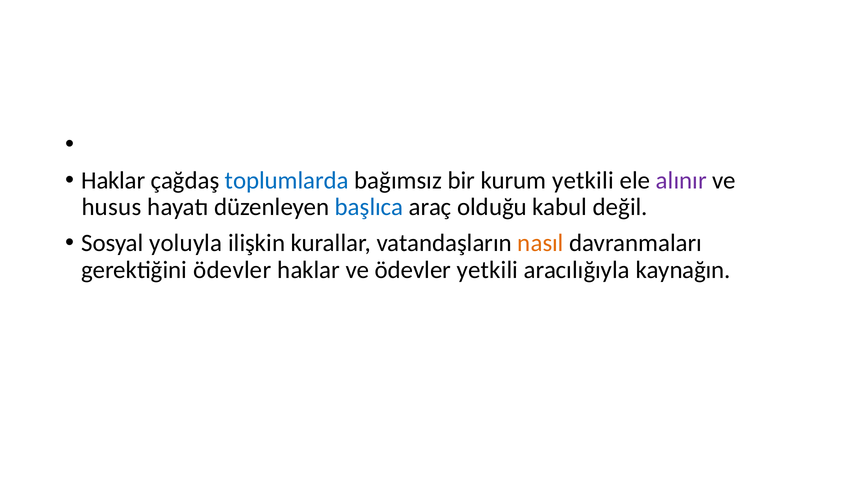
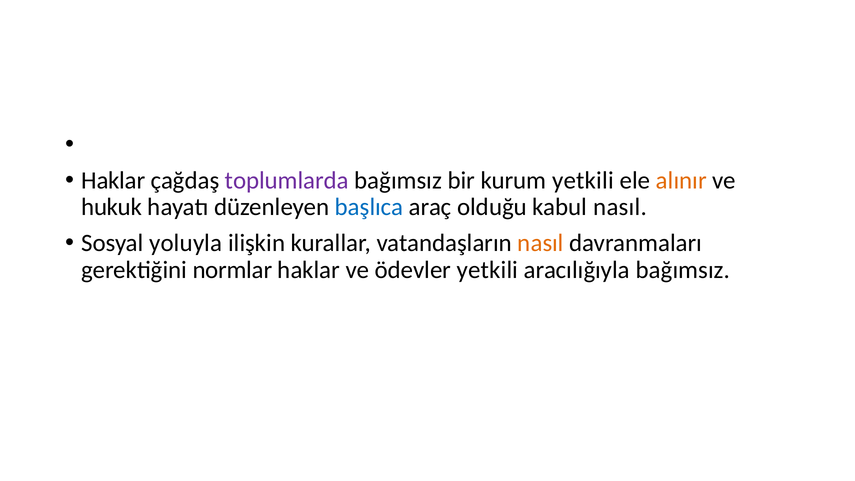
toplumlarda colour: blue -> purple (287, 180)
alınır colour: purple -> orange (681, 180)
husus: husus -> hukuk (112, 207)
kabul değil: değil -> nasıl (620, 207)
gerektiğini ödevler: ödevler -> normlar (232, 270)
aracılığıyla kaynağın: kaynağın -> bağımsız (683, 270)
